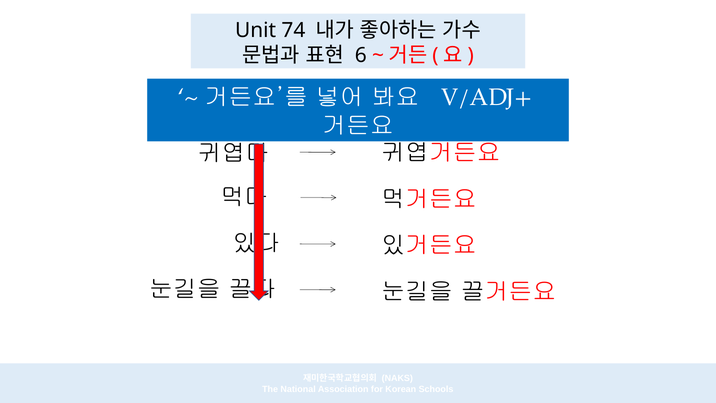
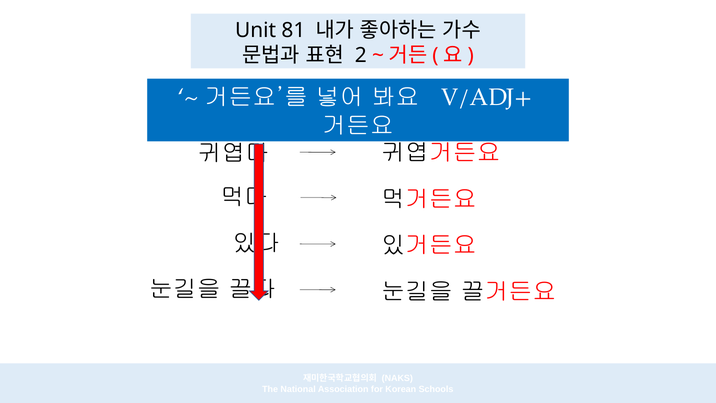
74: 74 -> 81 (293, 30)
6: 6 -> 2 (361, 55)
